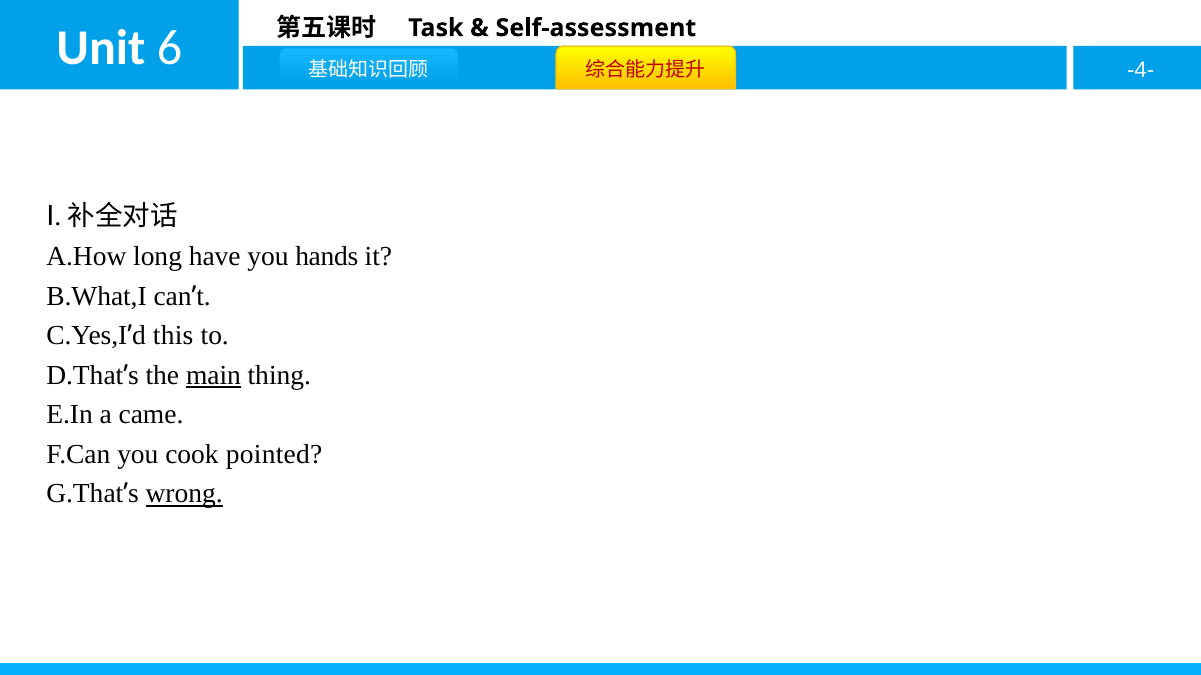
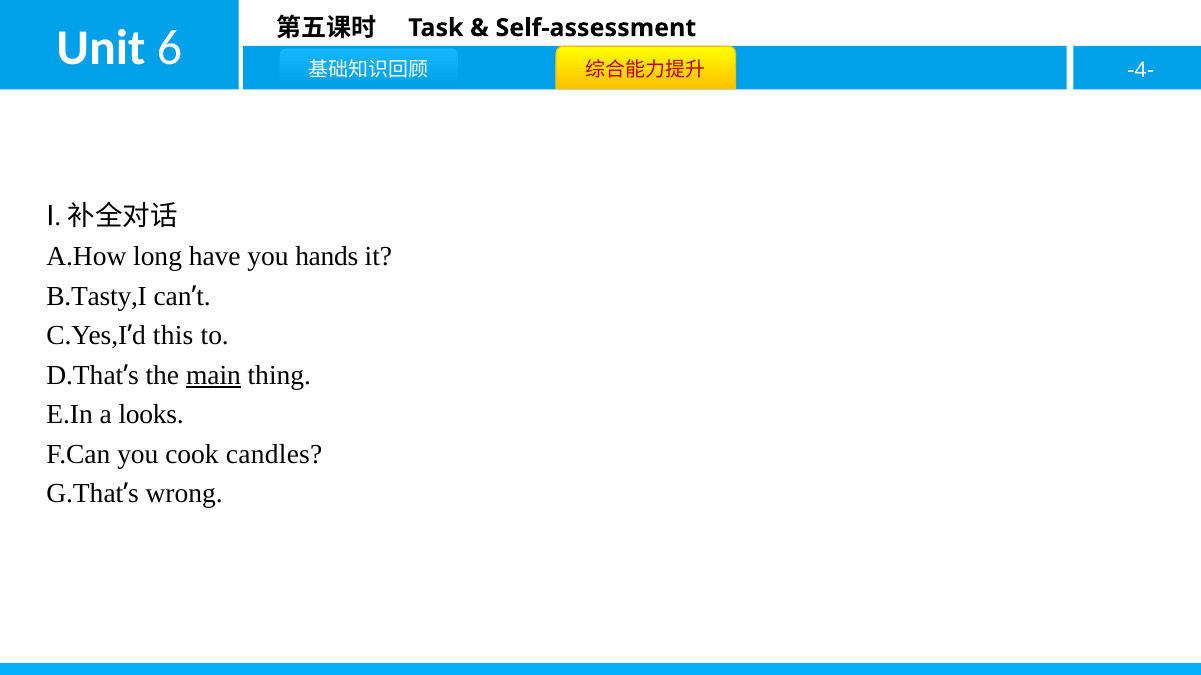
B.What,I: B.What,I -> B.Tasty,I (97, 296)
came: came -> looks (151, 415)
pointed: pointed -> candles (274, 455)
wrong underline: present -> none (184, 494)
